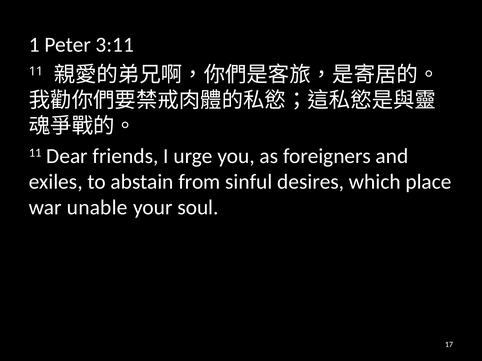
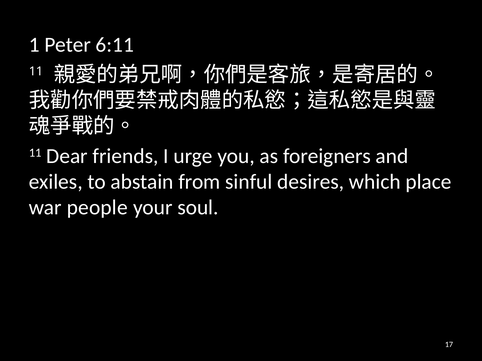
3:11: 3:11 -> 6:11 (115, 45)
unable: unable -> people (97, 208)
